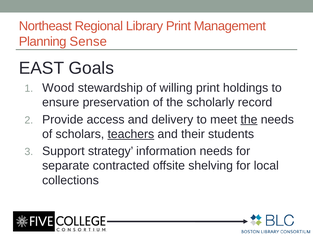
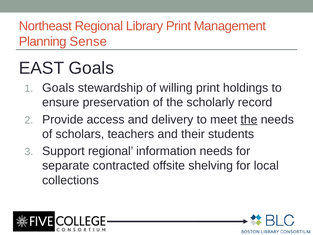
Wood: Wood -> Goals (58, 88)
teachers underline: present -> none (131, 134)
Support strategy: strategy -> regional (111, 151)
